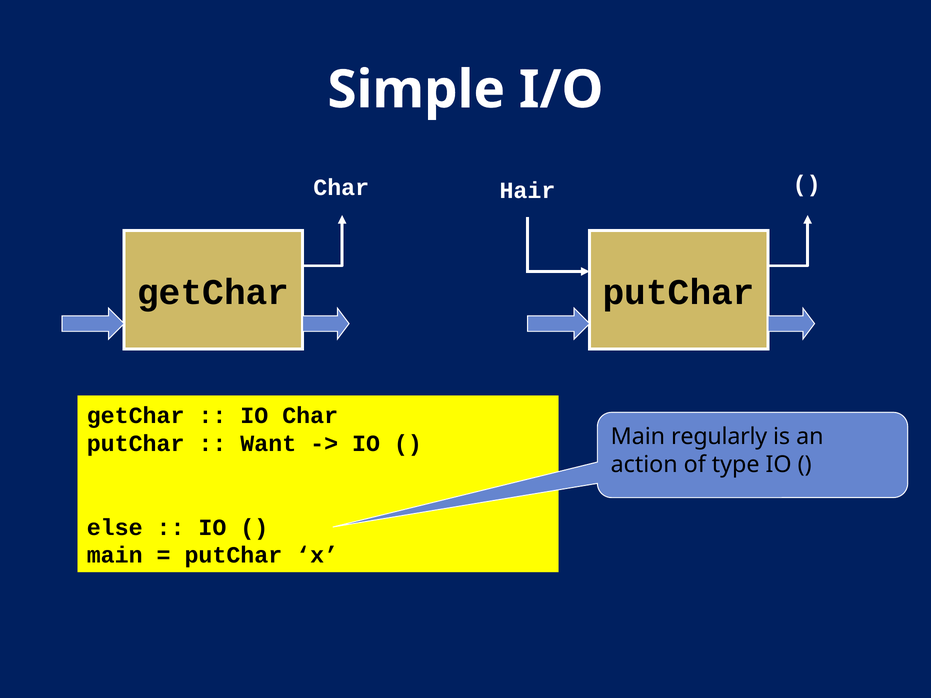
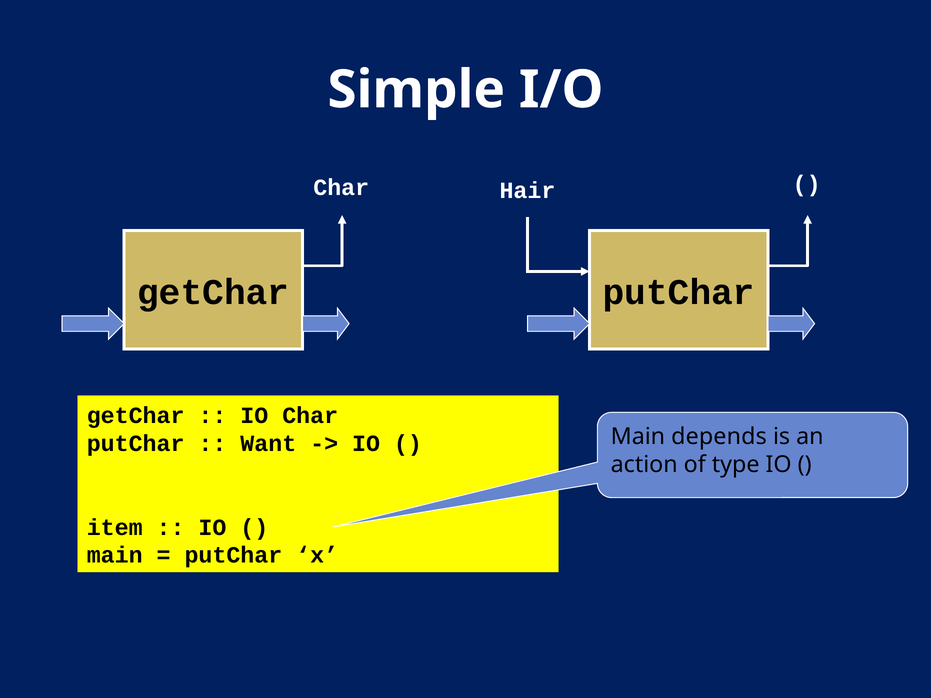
regularly: regularly -> depends (719, 437)
else: else -> item (115, 528)
